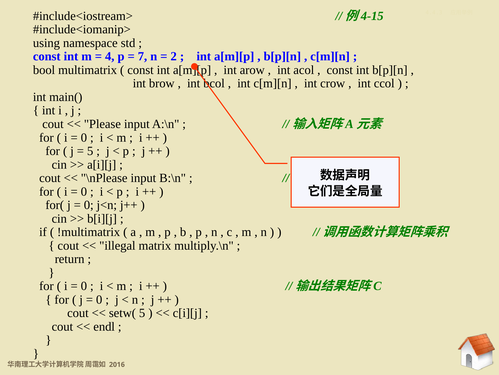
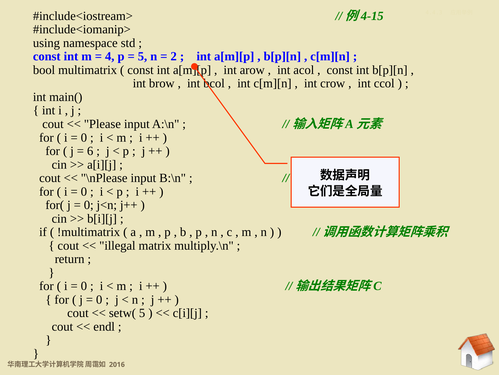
7: 7 -> 5 (142, 56)
5: 5 -> 6 (90, 151)
